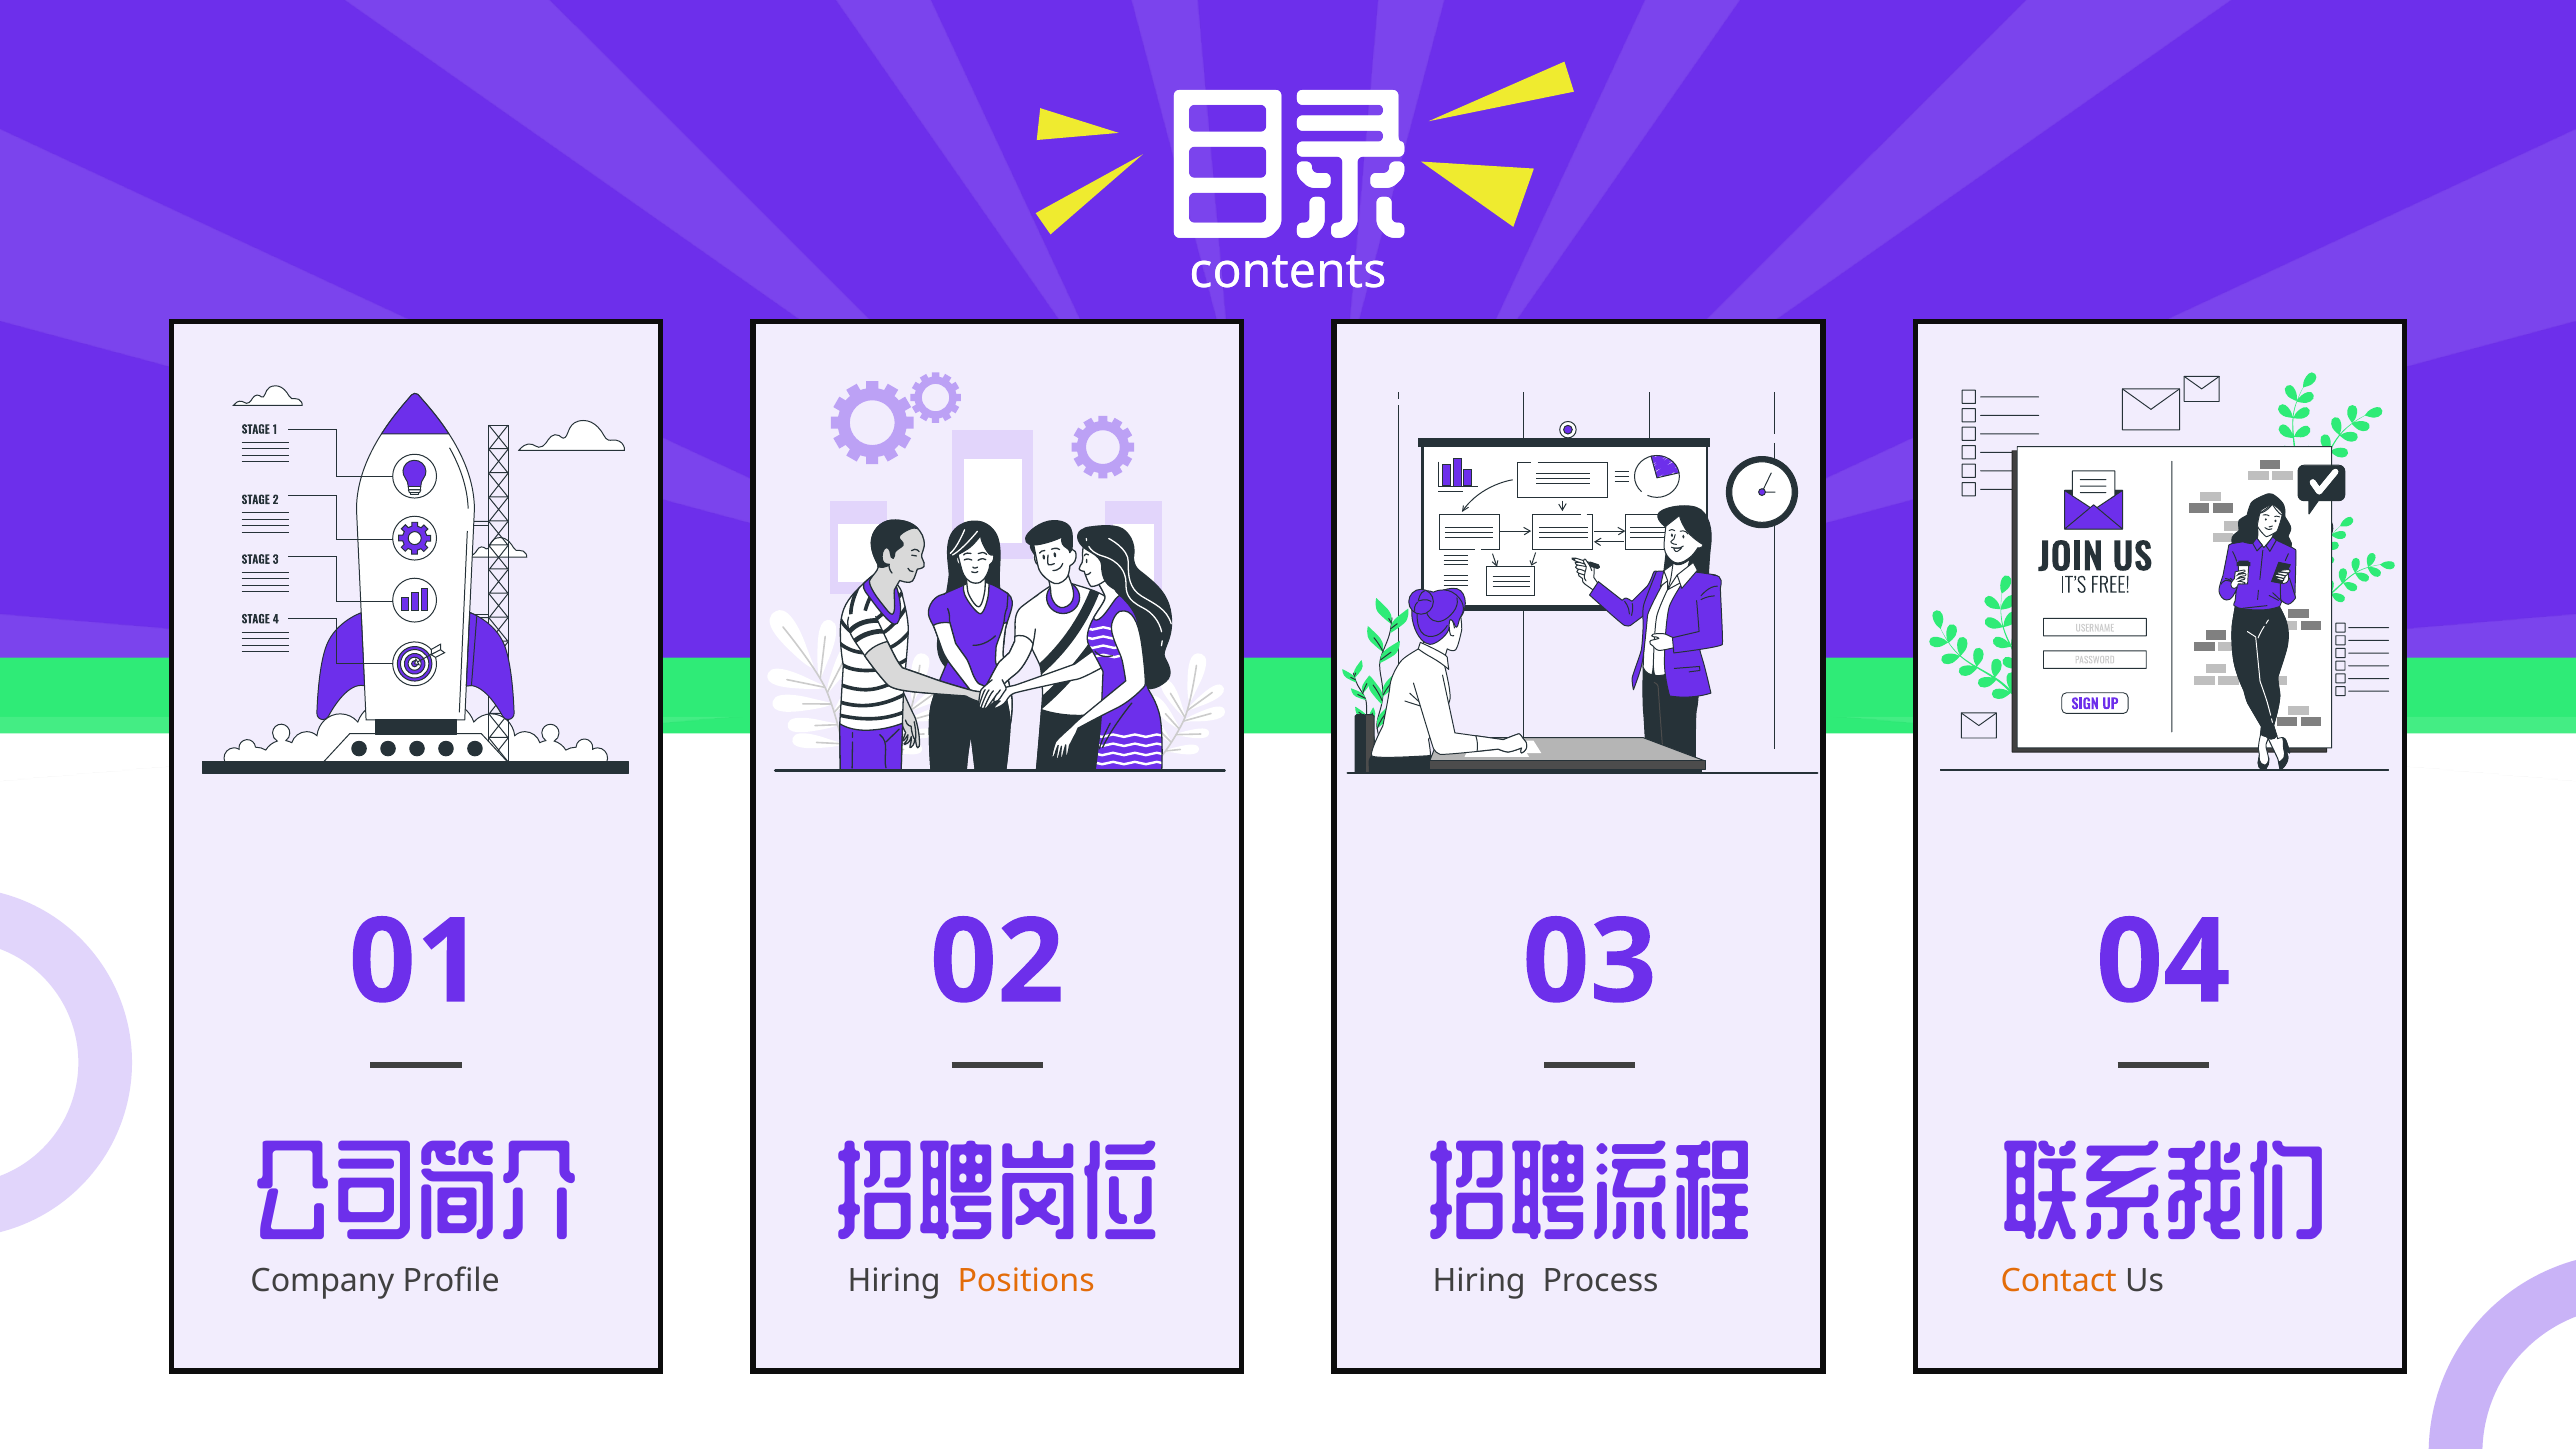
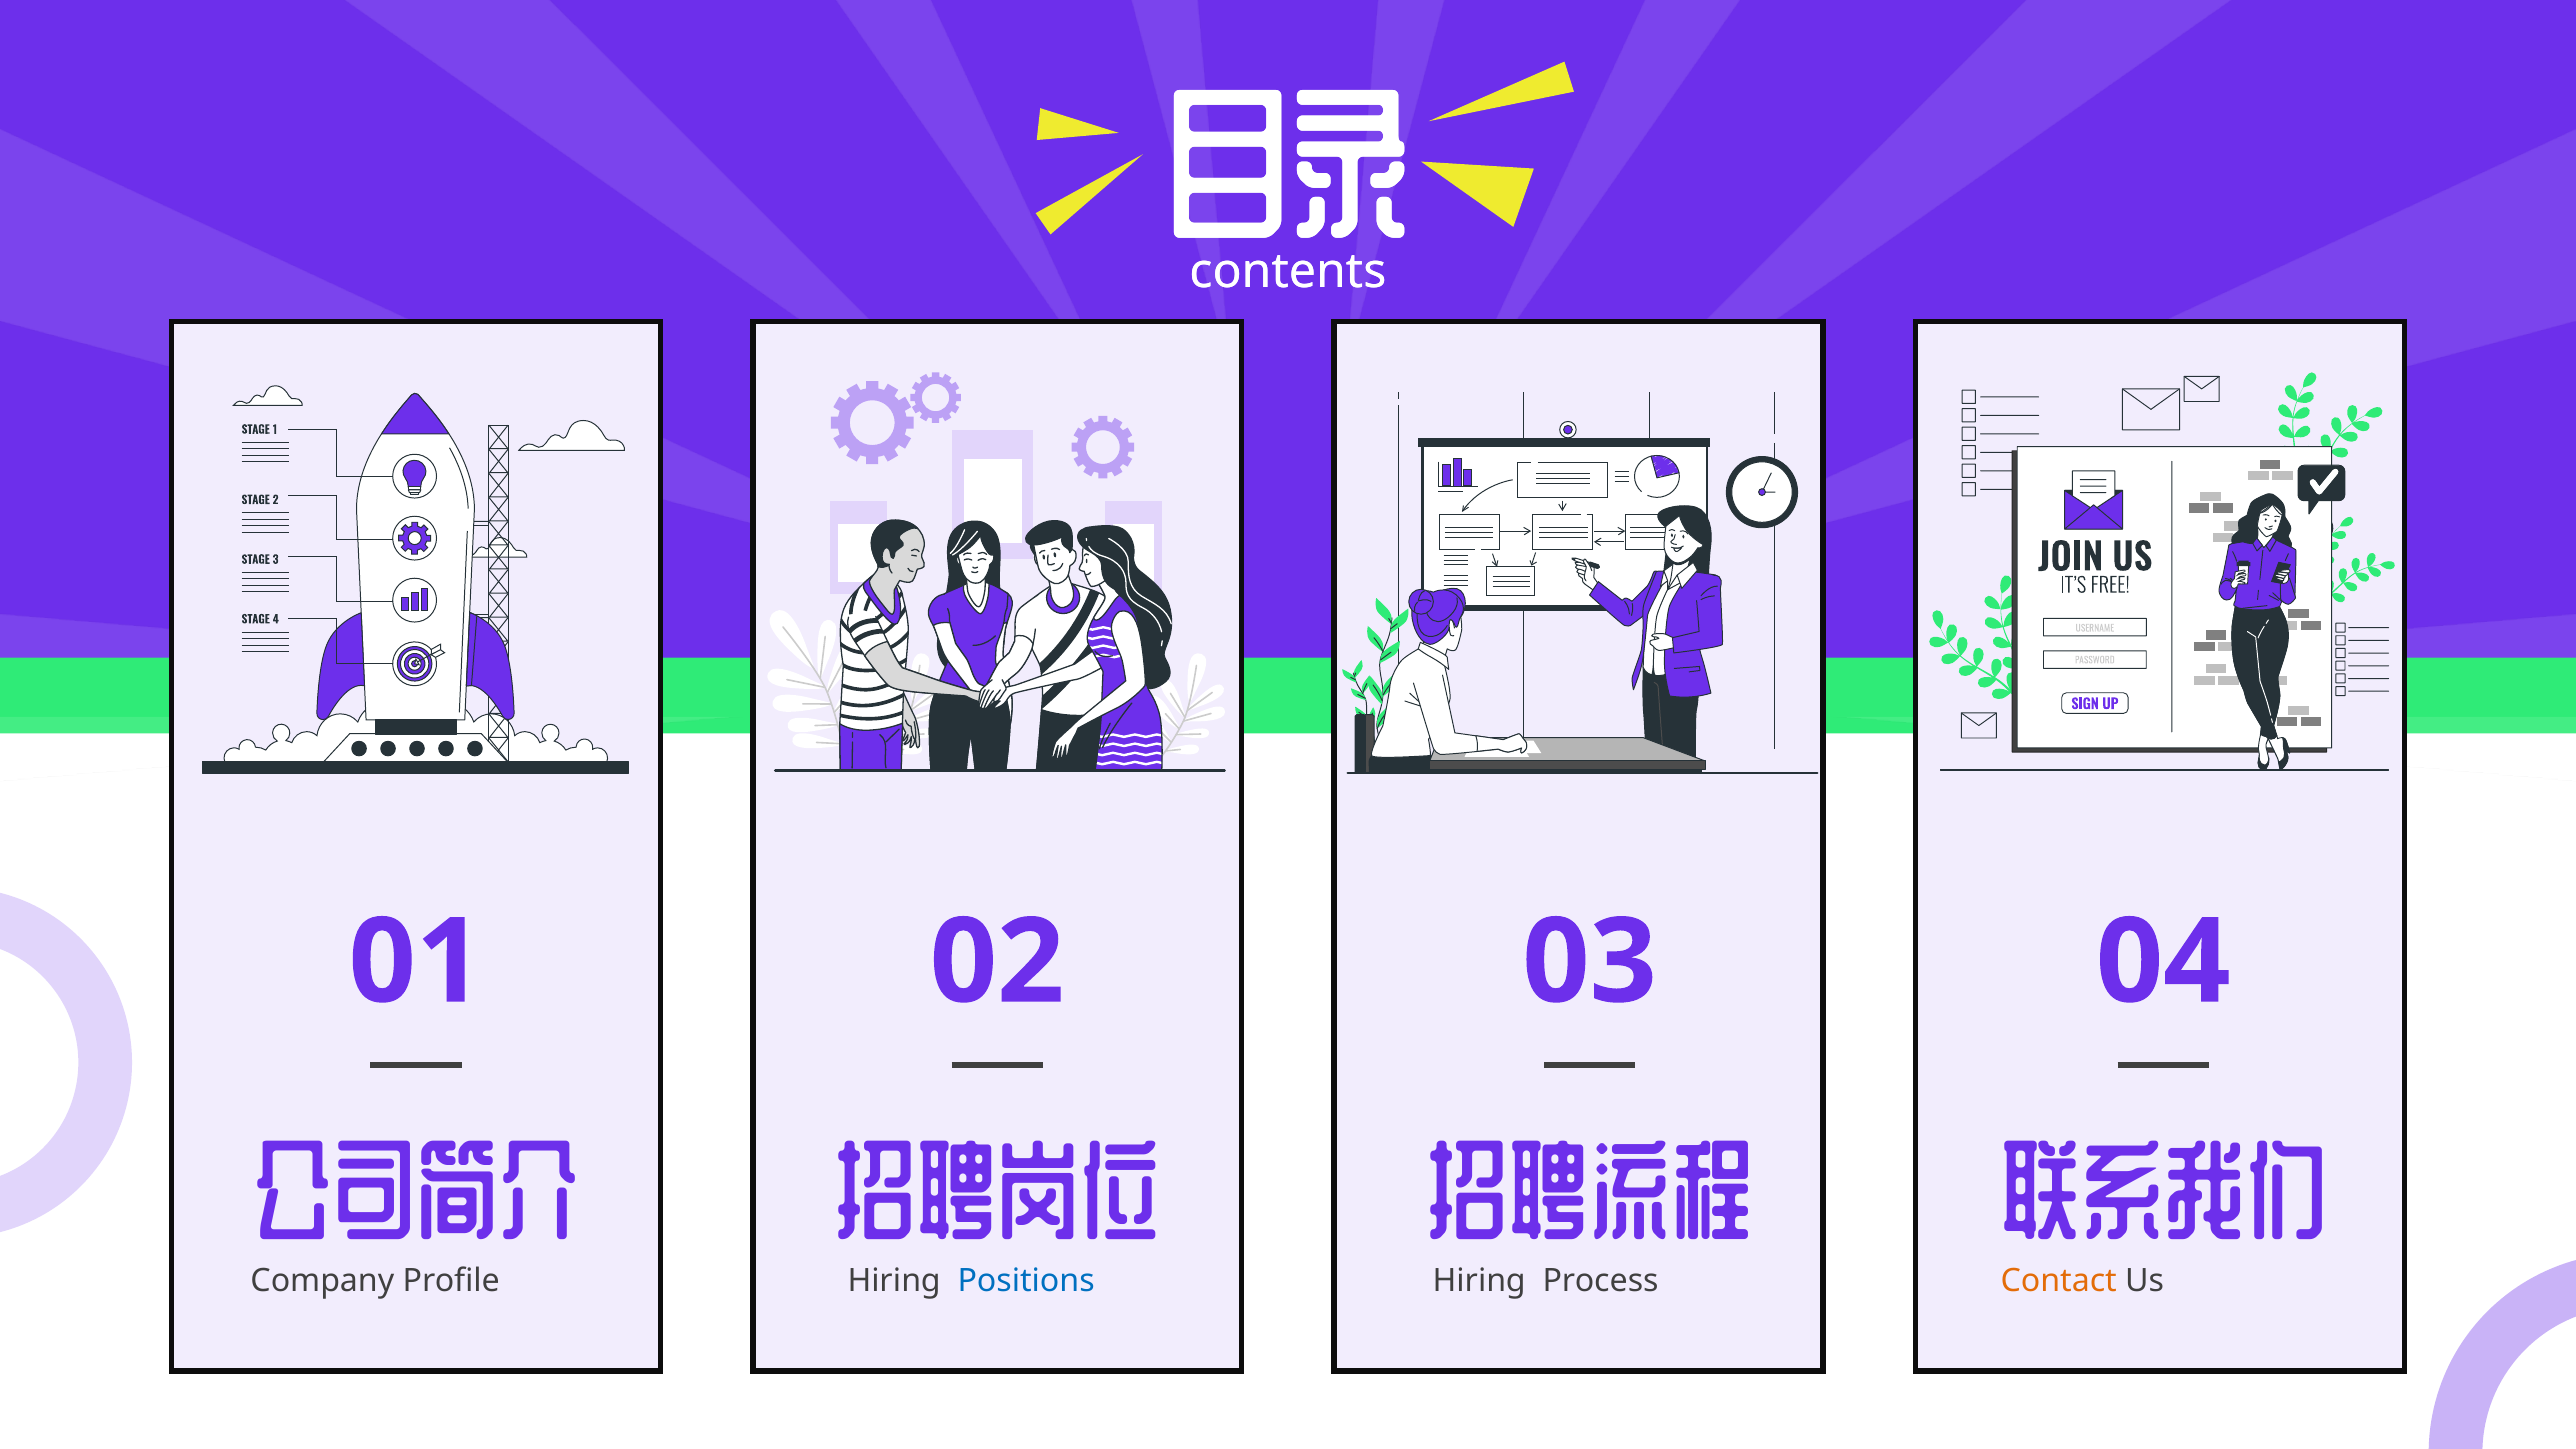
Positions colour: orange -> blue (1026, 1281)
